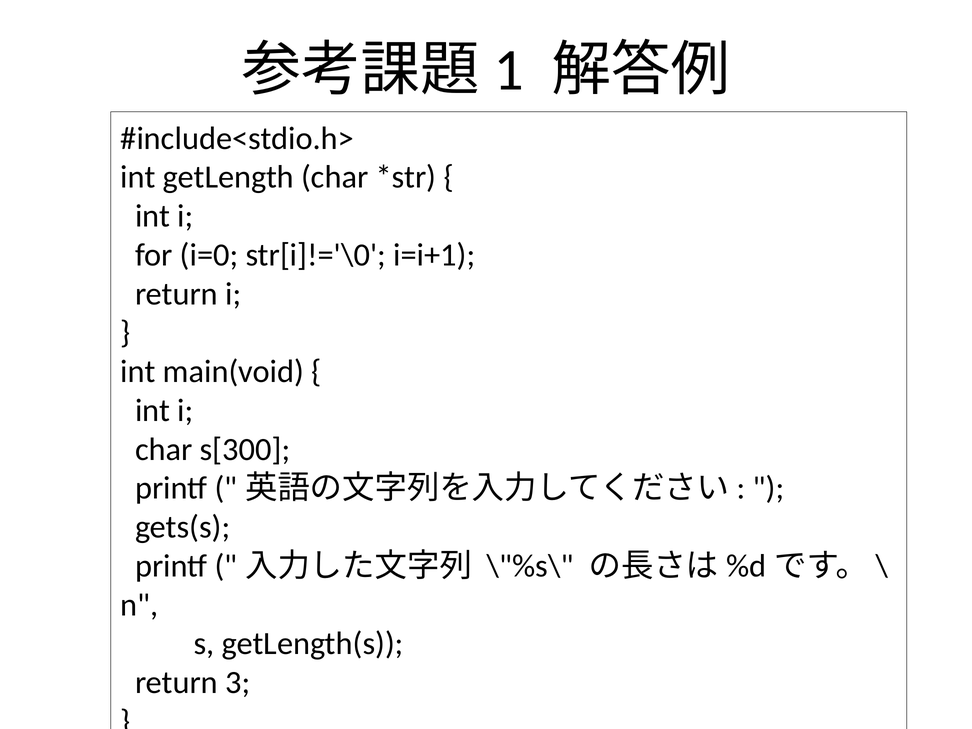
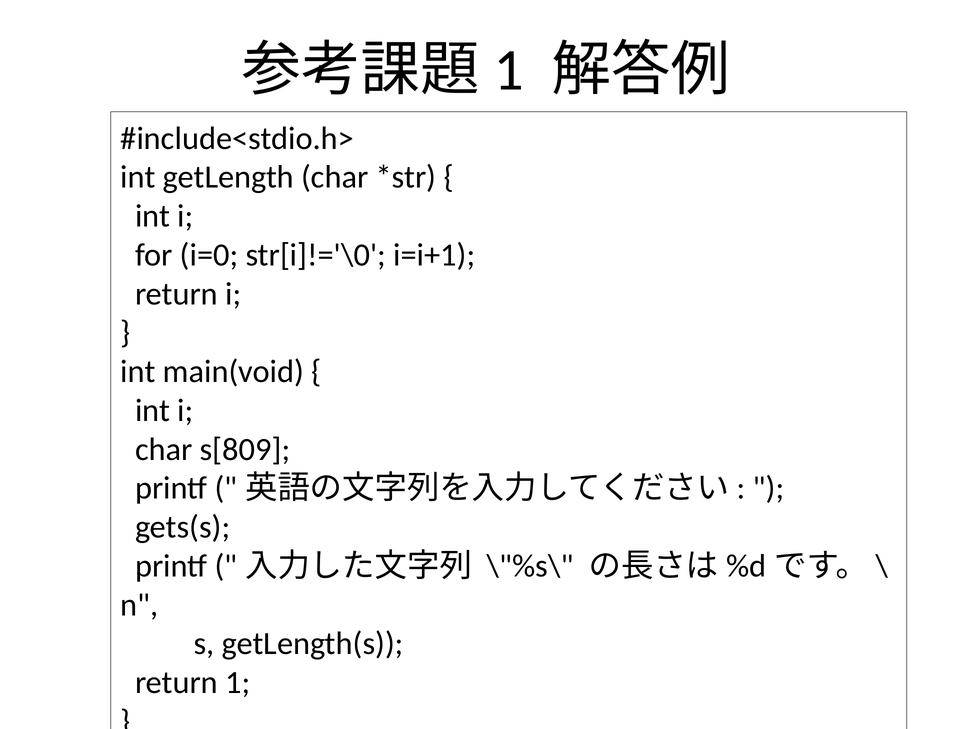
s[300: s[300 -> s[809 (245, 449)
3: 3 -> 1 (238, 683)
